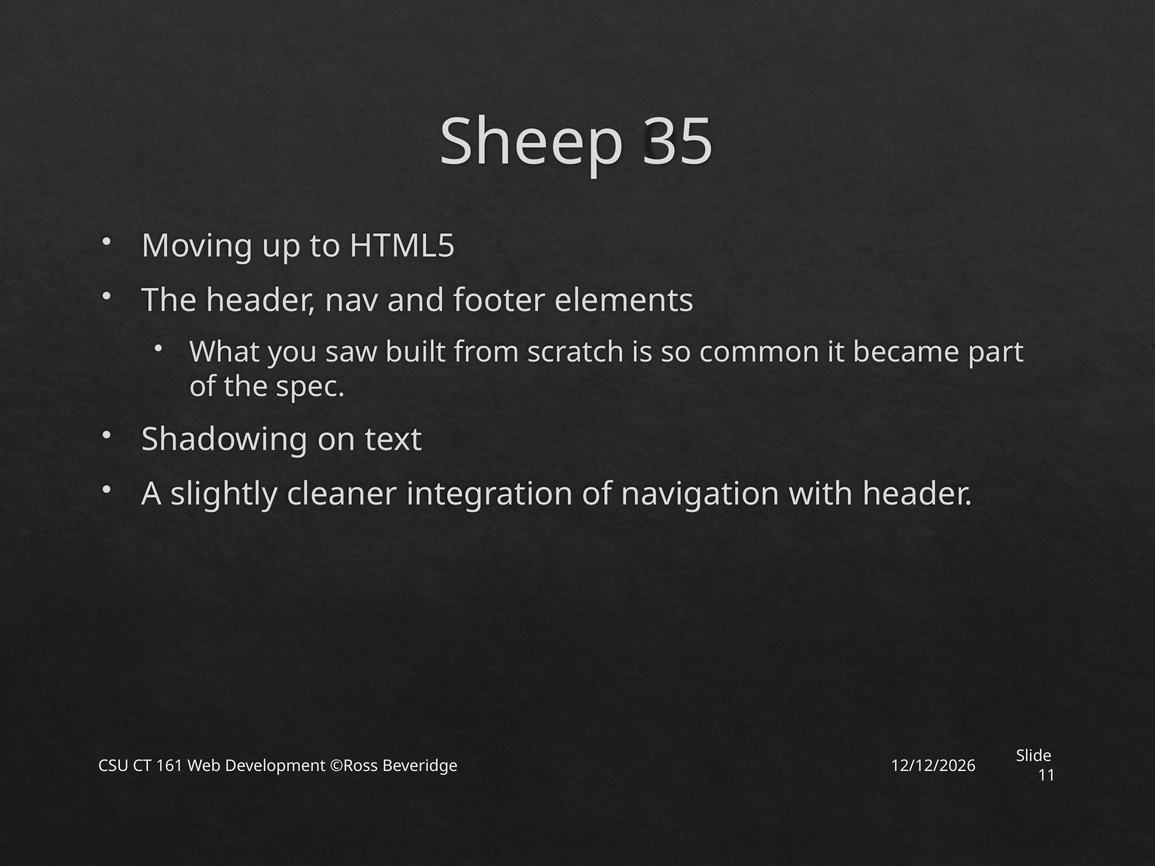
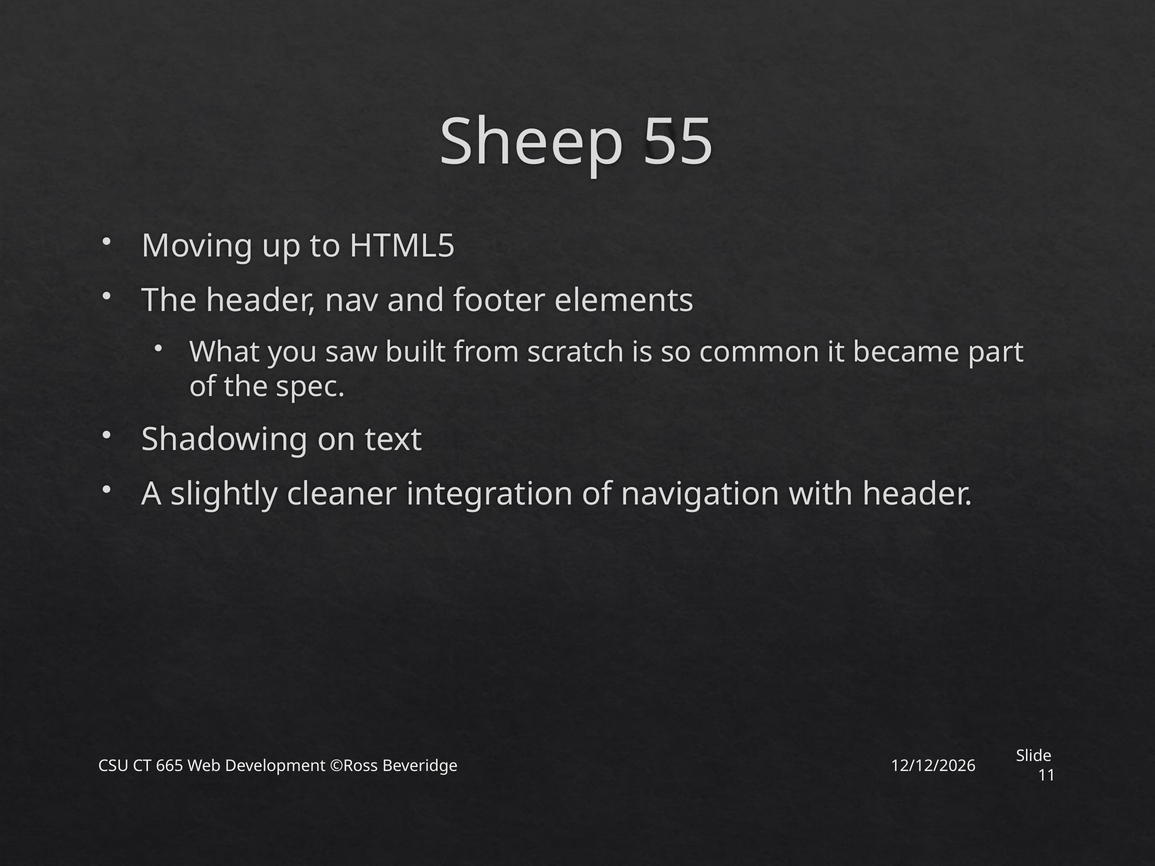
35: 35 -> 55 (678, 143)
161: 161 -> 665 (170, 766)
